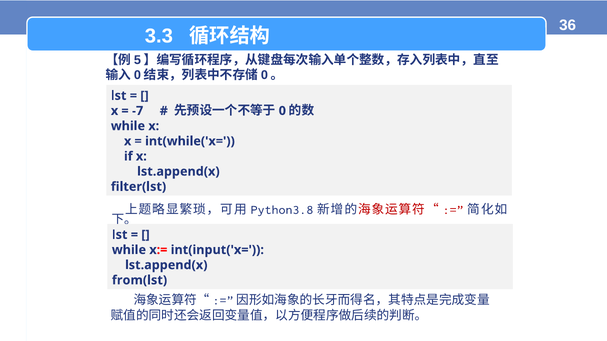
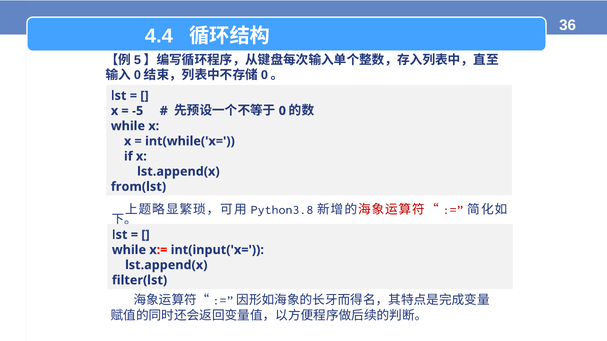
3.3: 3.3 -> 4.4 (159, 36)
-7: -7 -> -5 (138, 111)
filter(lst: filter(lst -> from(lst (139, 187)
from(lst: from(lst -> filter(lst (140, 281)
